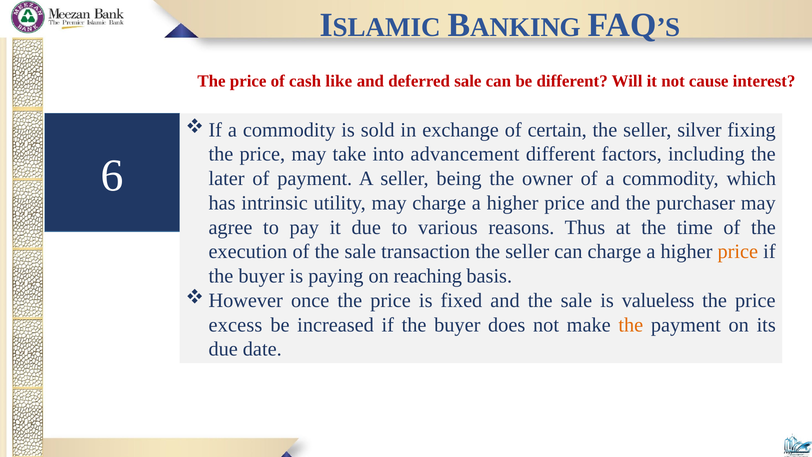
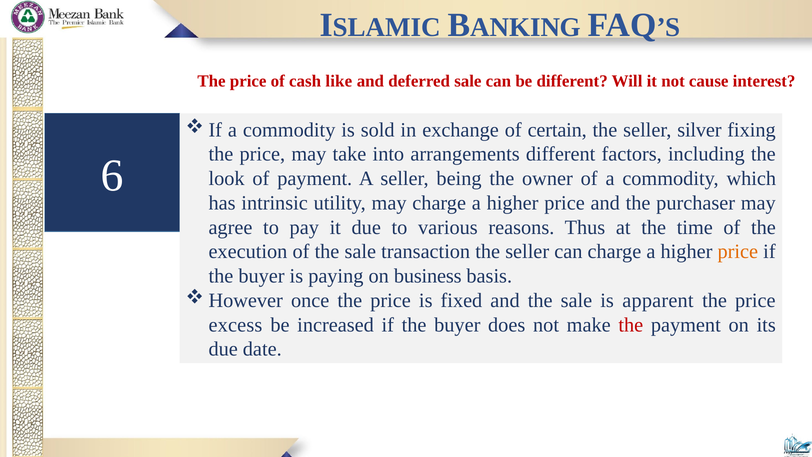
advancement: advancement -> arrangements (465, 154)
later: later -> look (227, 179)
reaching: reaching -> business (428, 276)
valueless: valueless -> apparent (658, 300)
the colour: orange -> red (631, 325)
